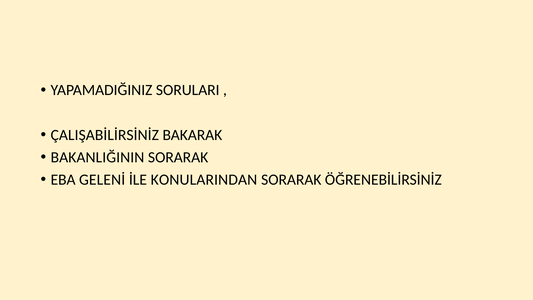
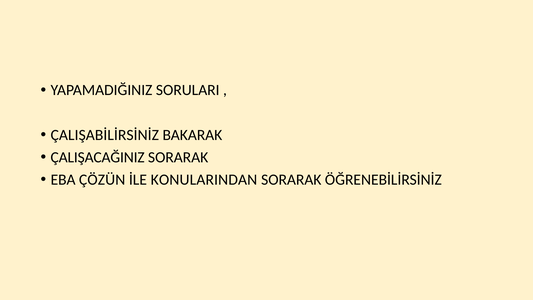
BAKANLIĞININ: BAKANLIĞININ -> ÇALIŞACAĞINIZ (98, 157)
GELENİ: GELENİ -> ÇÖZÜN (102, 180)
